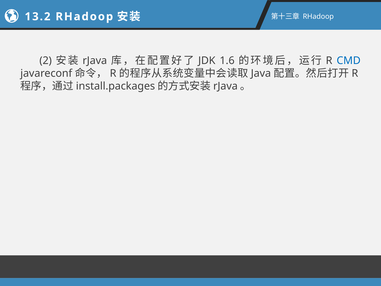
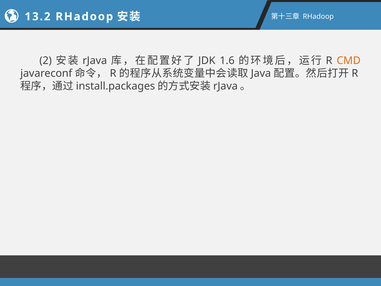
CMD colour: blue -> orange (349, 61)
